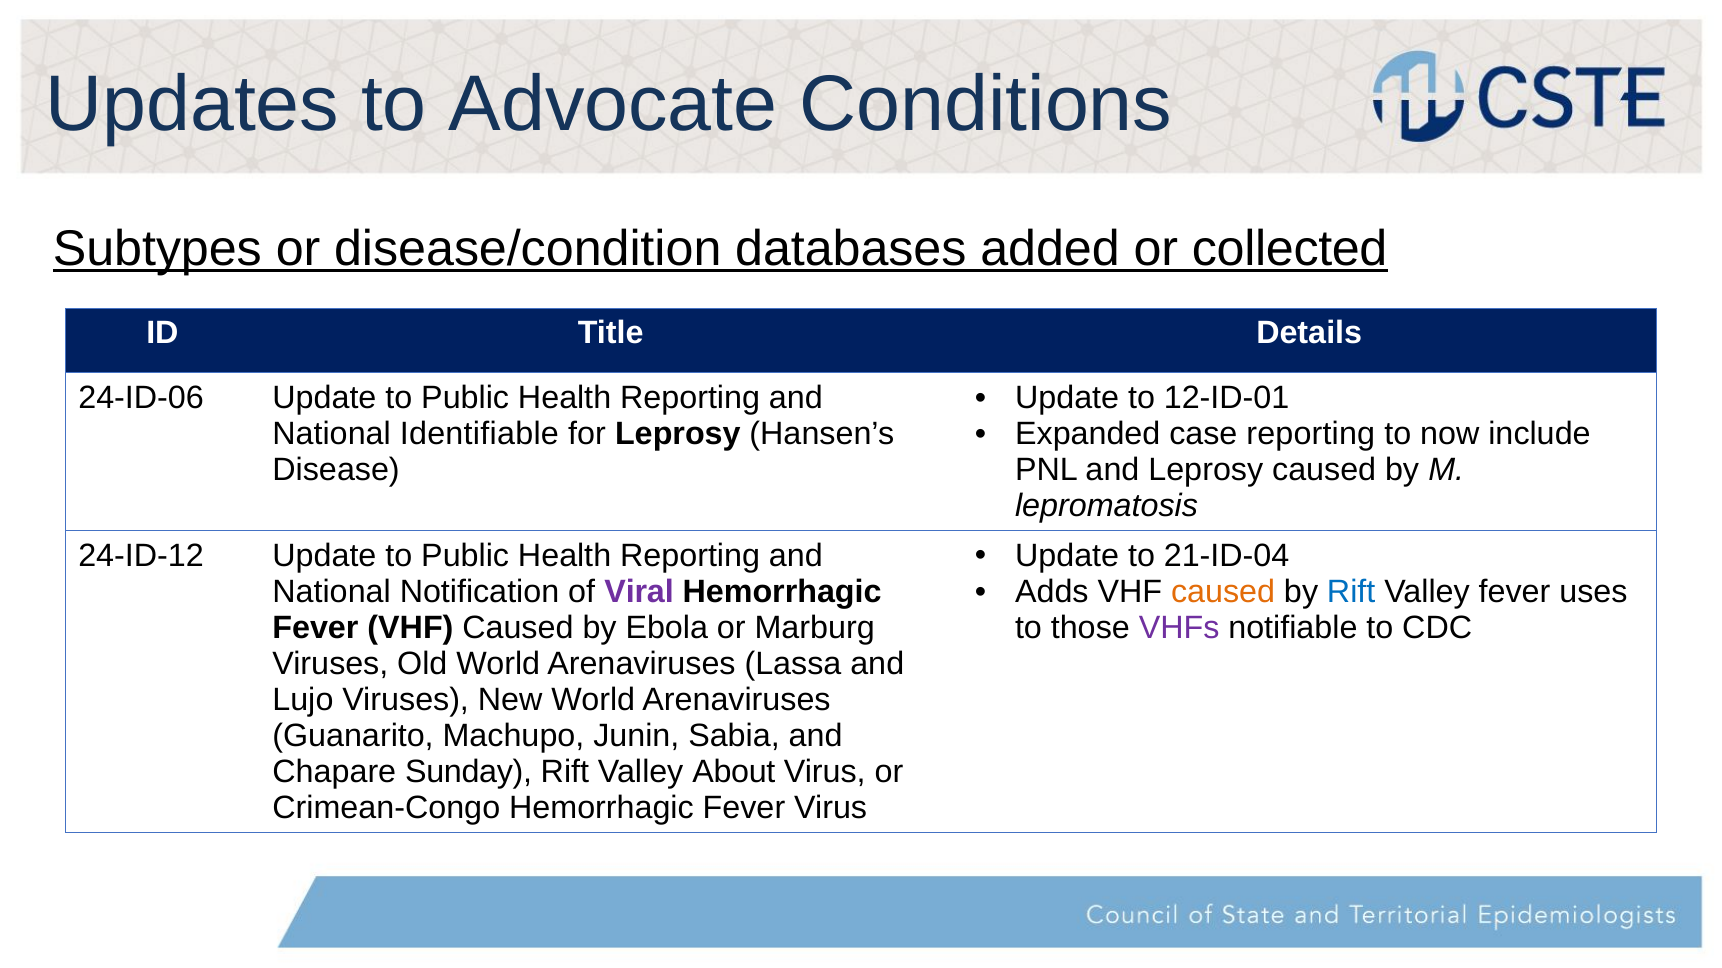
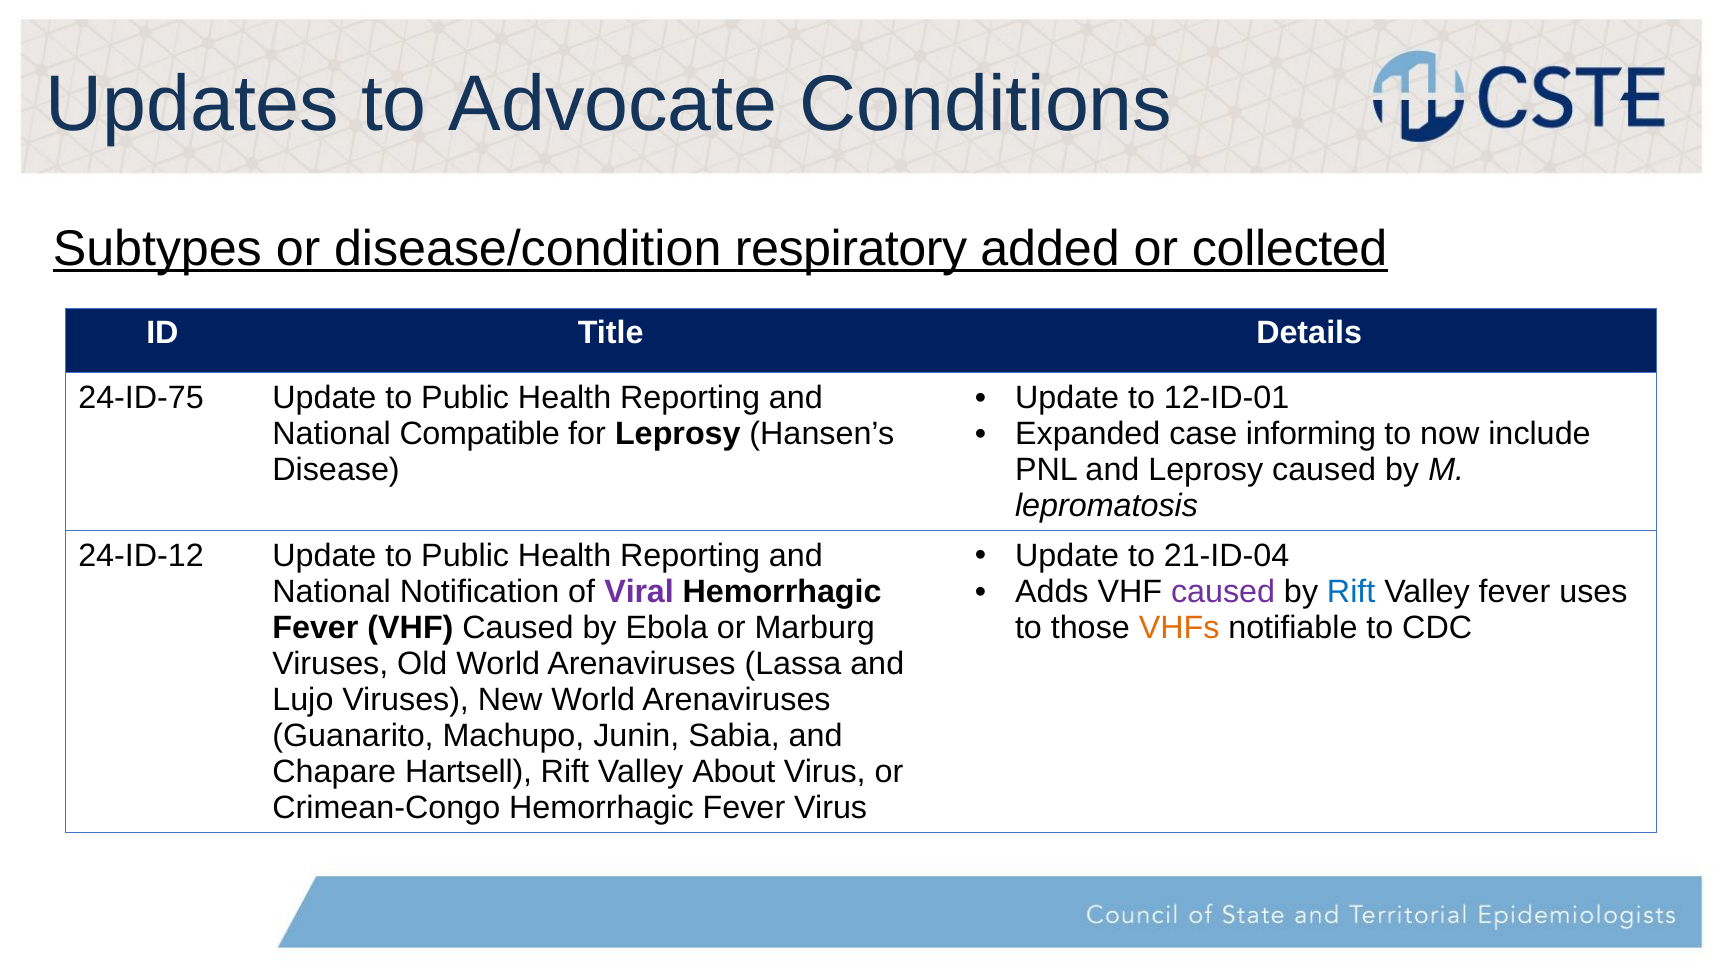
databases: databases -> respiratory (851, 249)
24-ID-06: 24-ID-06 -> 24-ID-75 (141, 398)
case reporting: reporting -> informing (1311, 434)
Identifiable: Identifiable -> Compatible (480, 434)
caused colour: orange -> purple (1223, 592)
VHFs colour: purple -> orange (1179, 628)
Sunday: Sunday -> Hartsell (469, 773)
